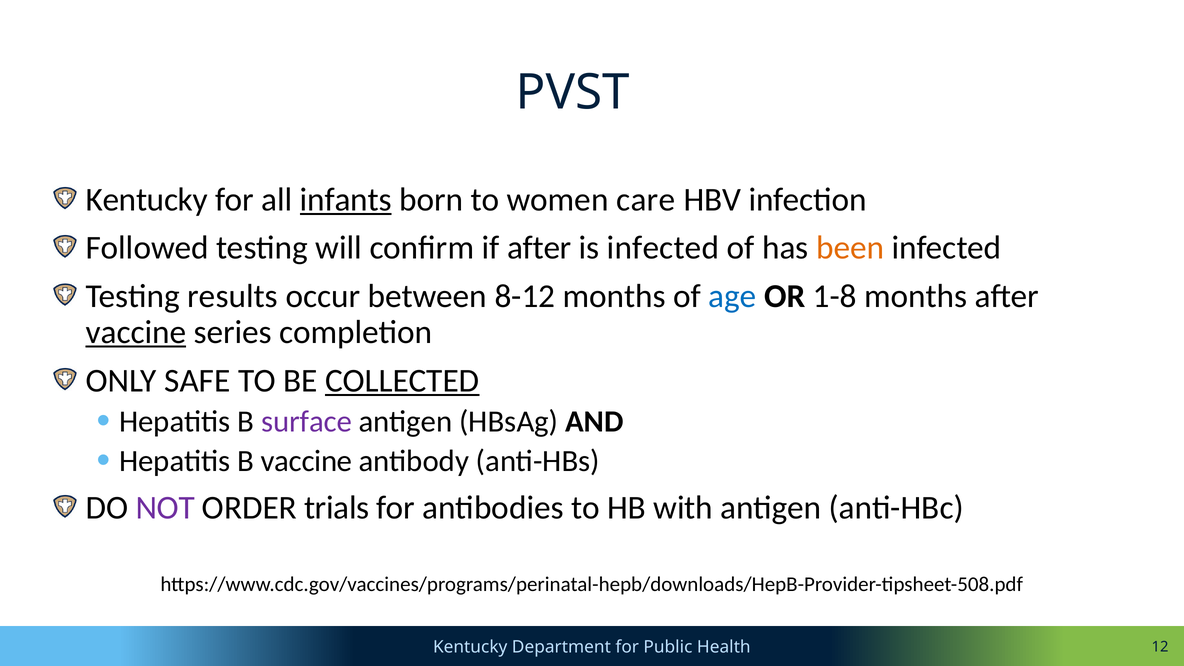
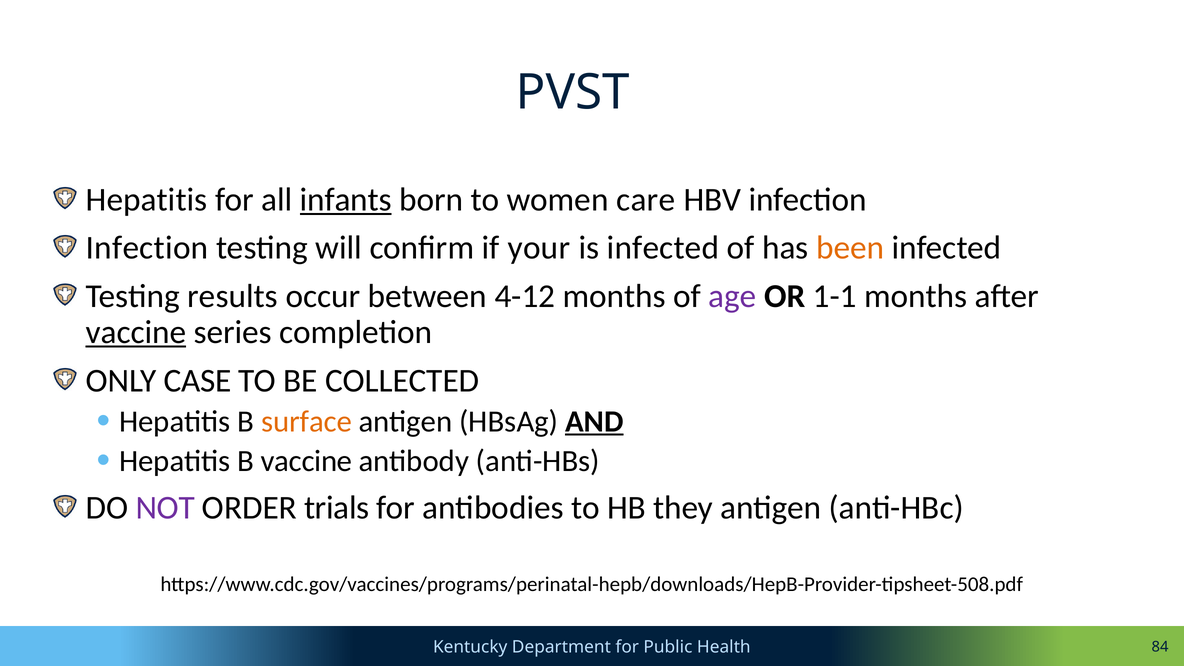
Kentucky: Kentucky -> Hepatitis (147, 200)
Followed: Followed -> Infection (147, 248)
if after: after -> your (539, 248)
8-12: 8-12 -> 4-12 (525, 296)
age colour: blue -> purple (732, 296)
1-8: 1-8 -> 1-1 (835, 296)
SAFE: SAFE -> CASE (198, 381)
COLLECTED underline: present -> none (402, 381)
surface colour: purple -> orange (306, 421)
AND underline: none -> present (594, 421)
with: with -> they (683, 508)
12: 12 -> 84 (1160, 647)
